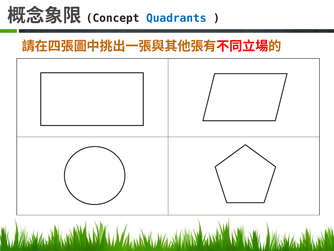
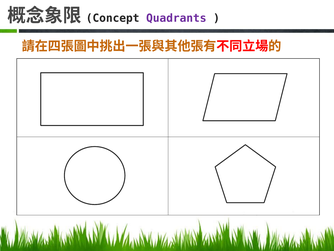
Quadrants colour: blue -> purple (176, 18)
